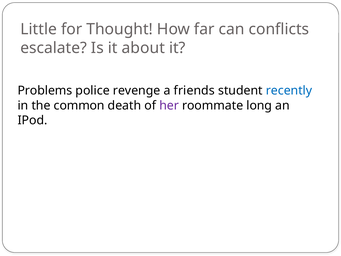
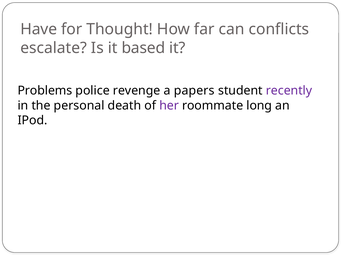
Little: Little -> Have (39, 29)
about: about -> based (143, 48)
friends: friends -> papers (194, 91)
recently colour: blue -> purple (289, 91)
common: common -> personal (79, 105)
